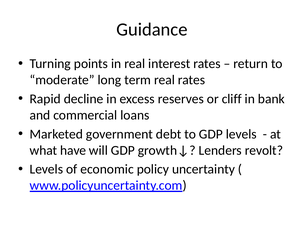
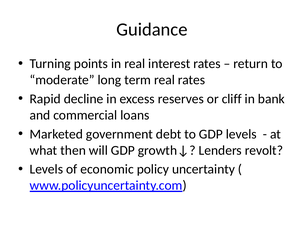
have: have -> then (73, 150)
